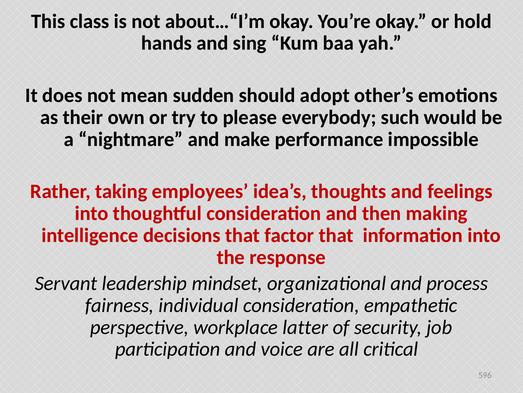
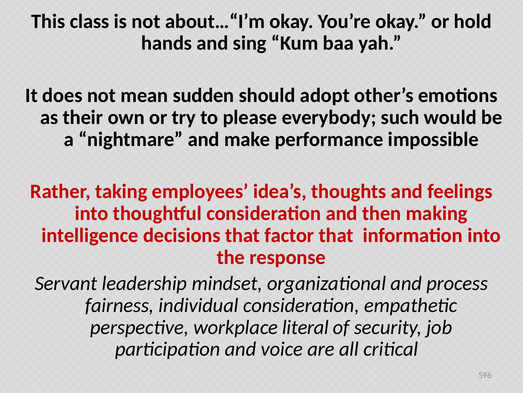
latter: latter -> literal (306, 327)
